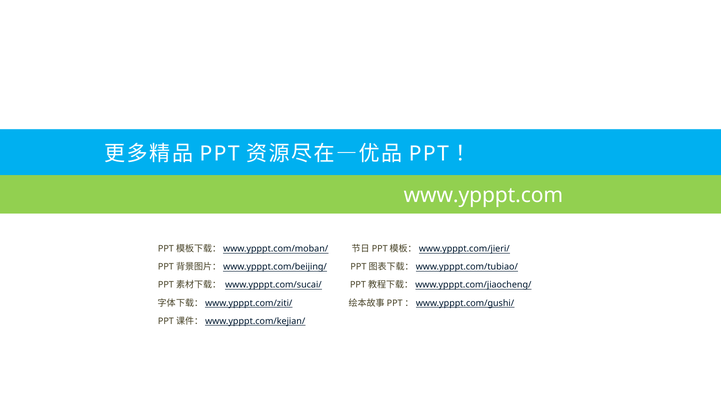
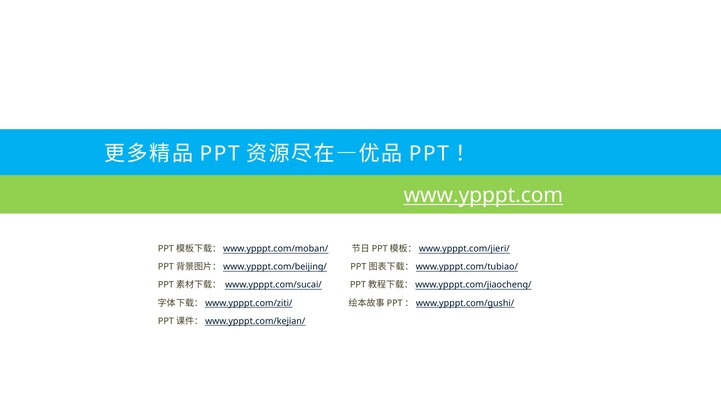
www.ypppt.com underline: none -> present (483, 195)
